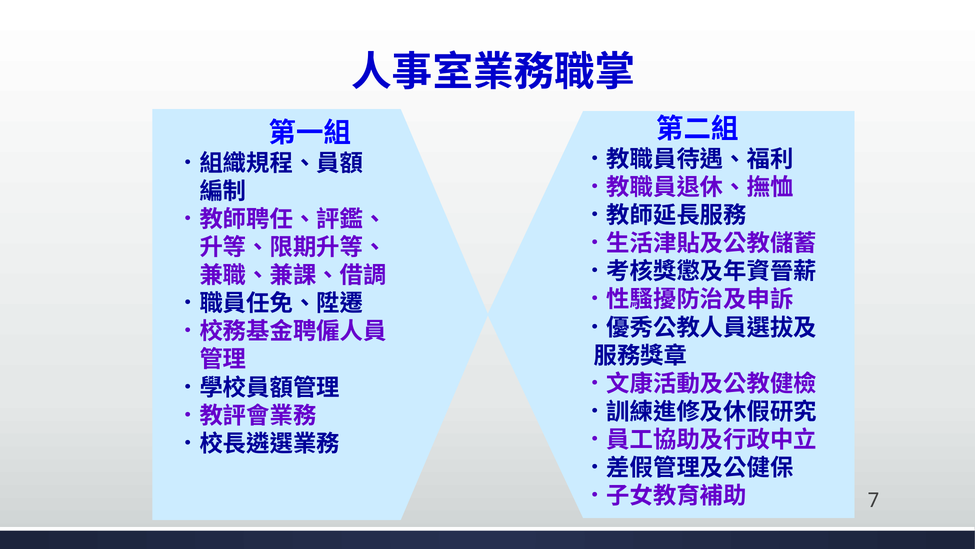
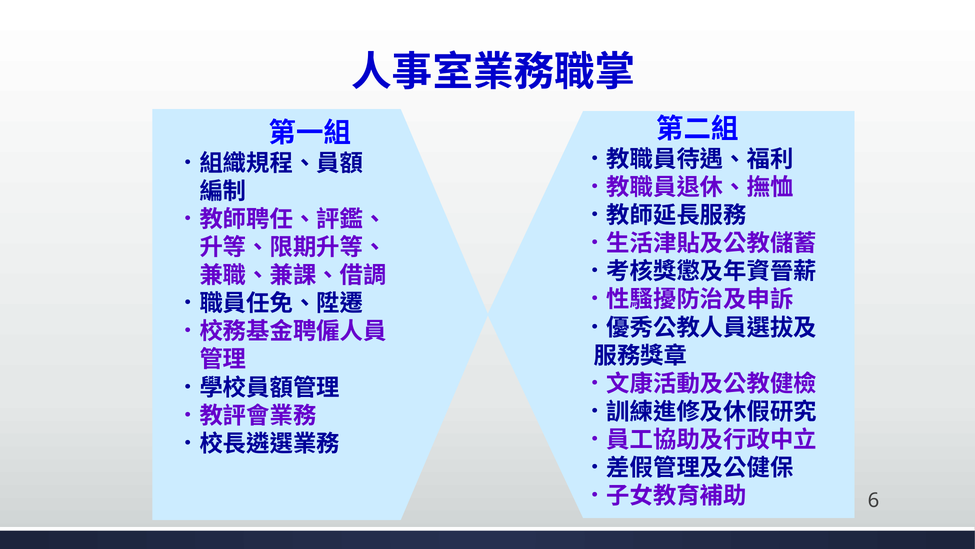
7: 7 -> 6 (873, 500)
